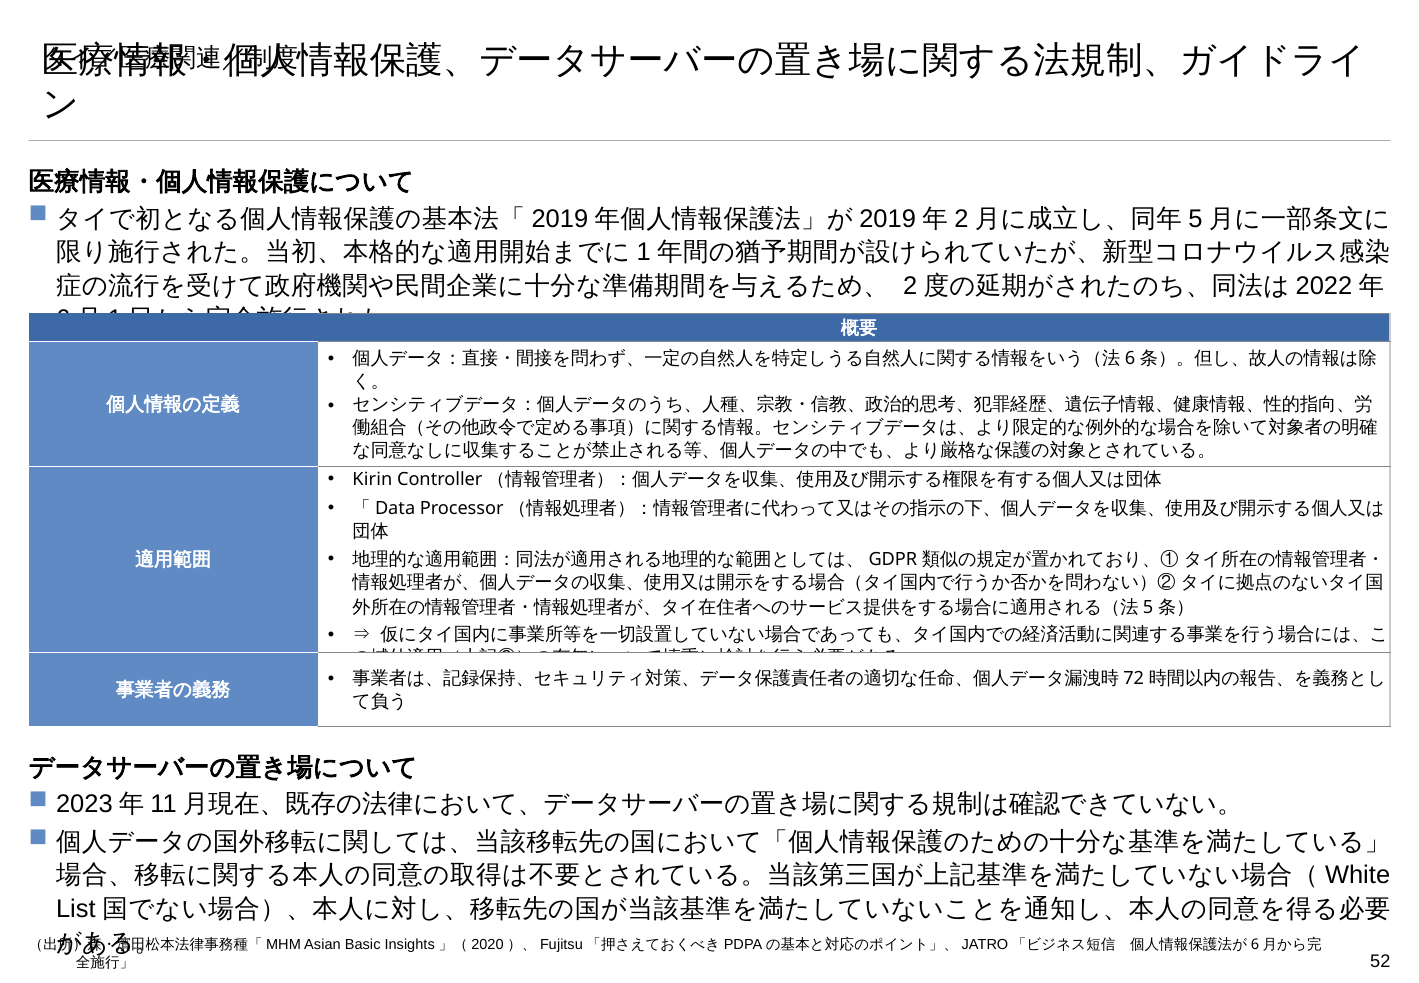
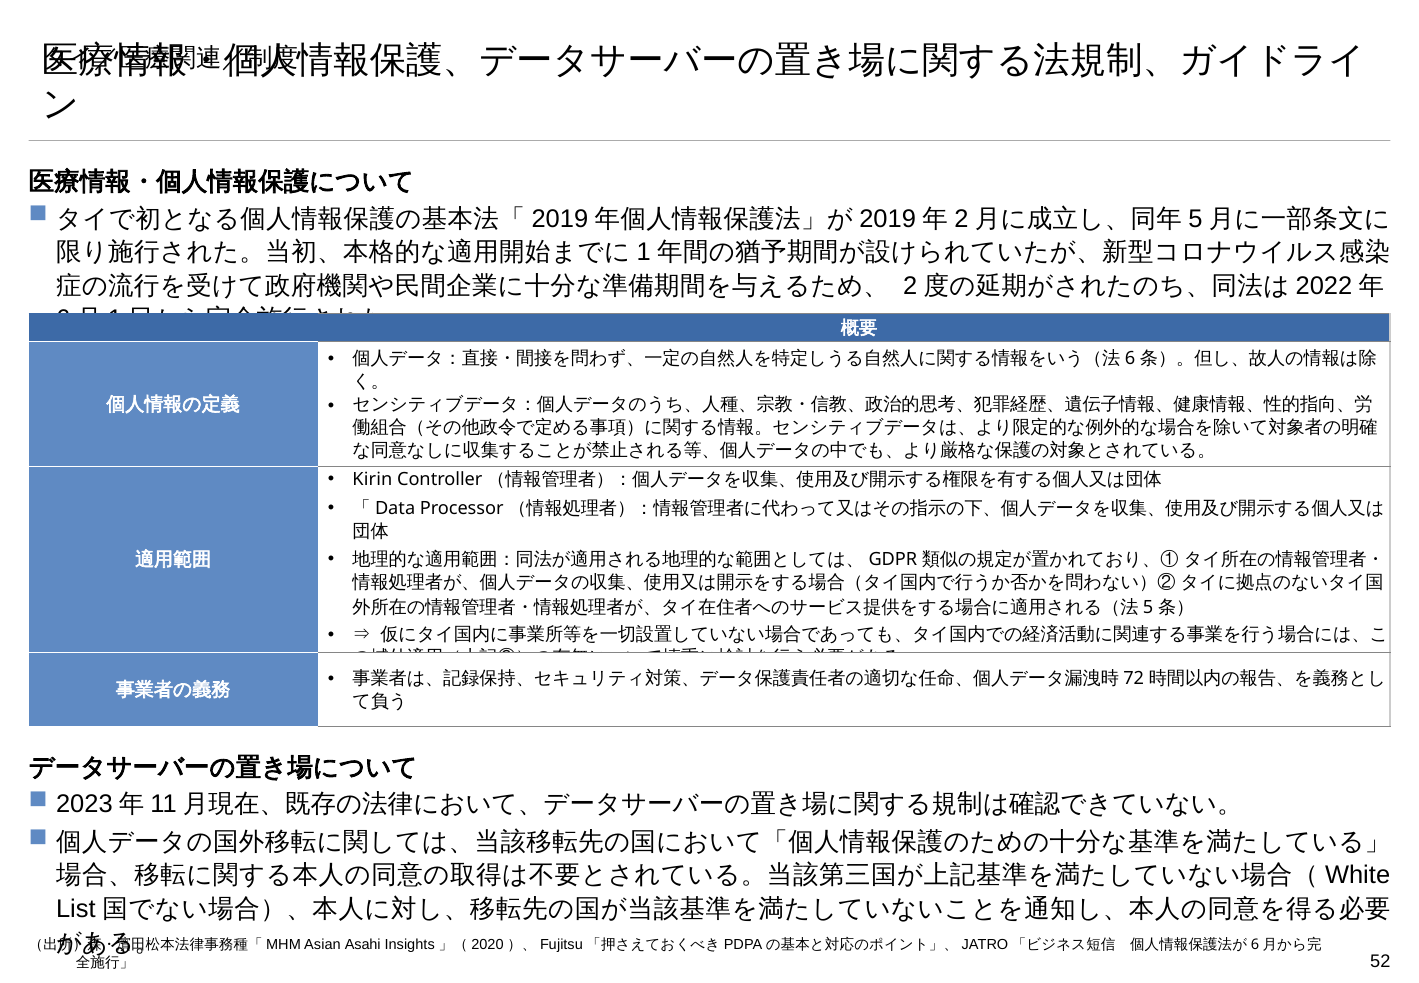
Basic: Basic -> Asahi (363, 944)
